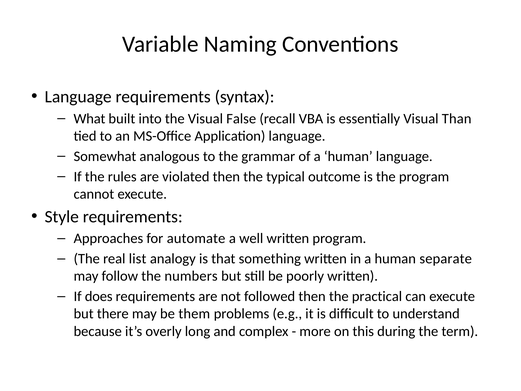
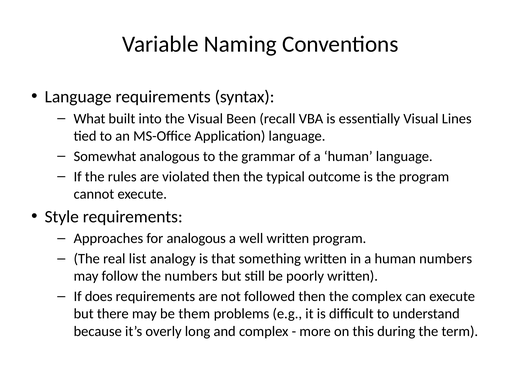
False: False -> Been (241, 119)
Than: Than -> Lines (457, 119)
for automate: automate -> analogous (196, 238)
human separate: separate -> numbers (446, 259)
the practical: practical -> complex (377, 296)
